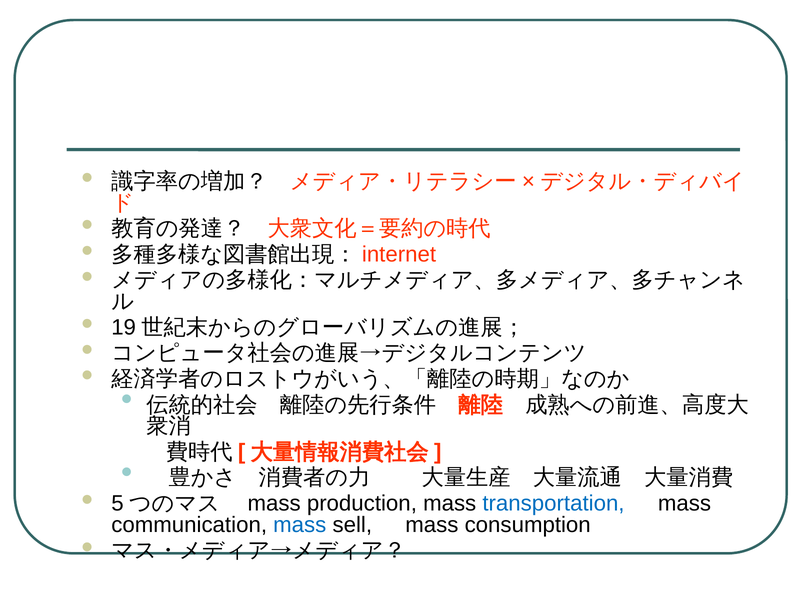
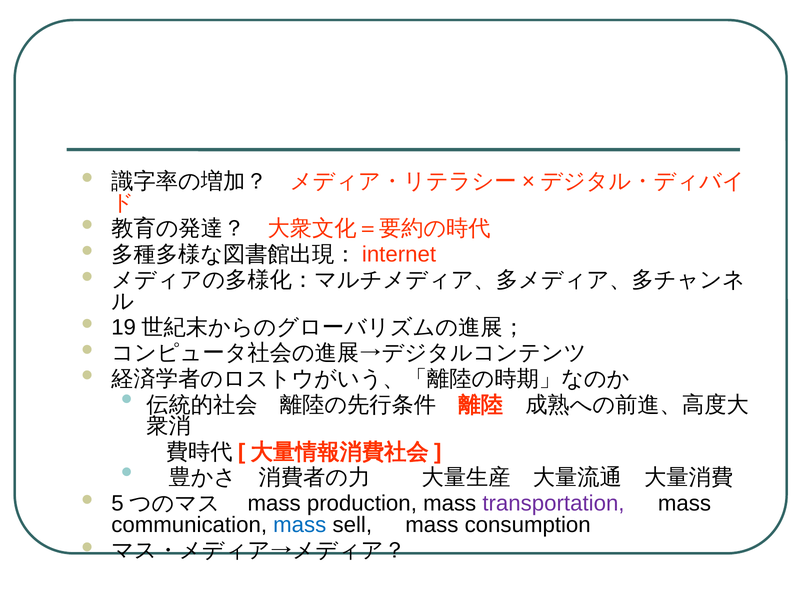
transportation colour: blue -> purple (553, 503)
